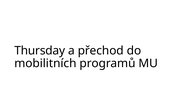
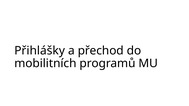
Thursday: Thursday -> Přihlášky (40, 51)
